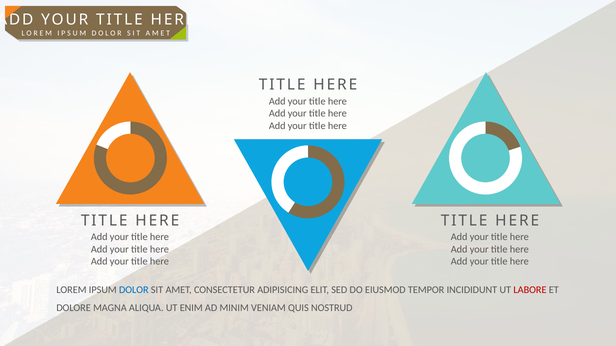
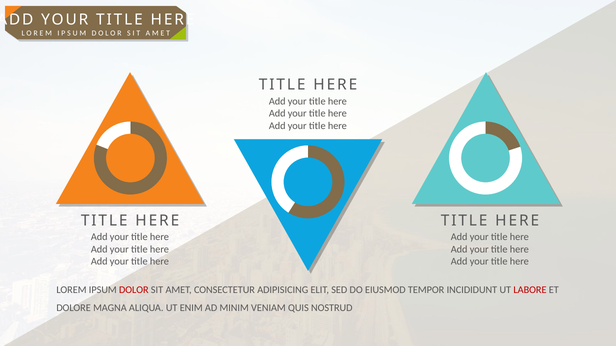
DOLOR colour: blue -> red (134, 290)
